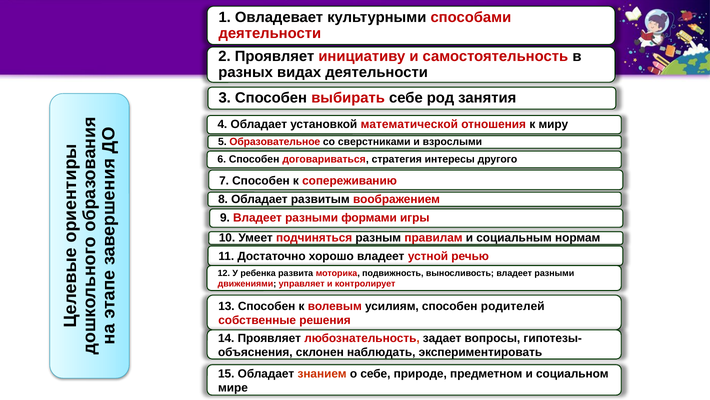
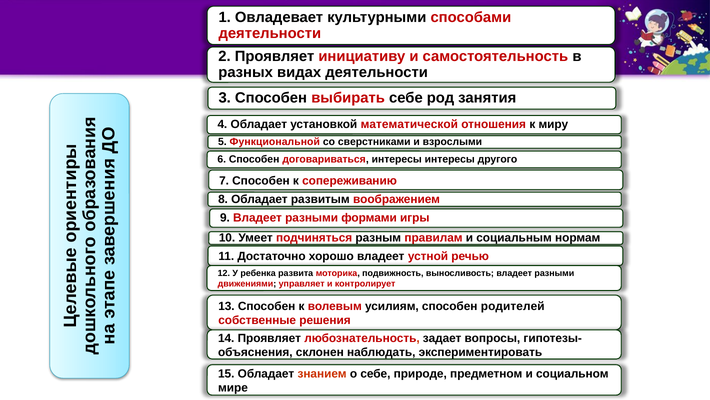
Образовательное: Образовательное -> Функциональной (275, 142)
договариваться стратегия: стратегия -> интересы (397, 159)
